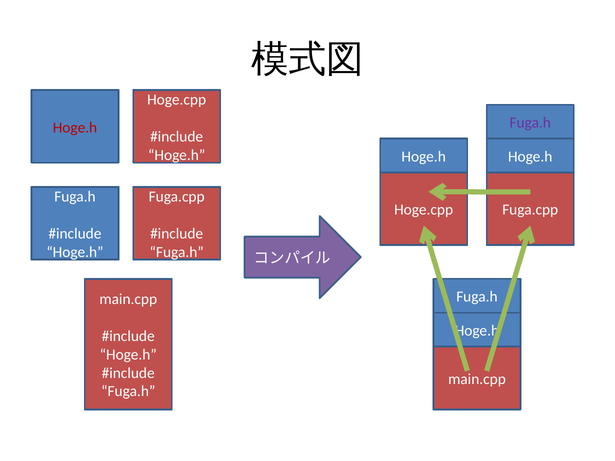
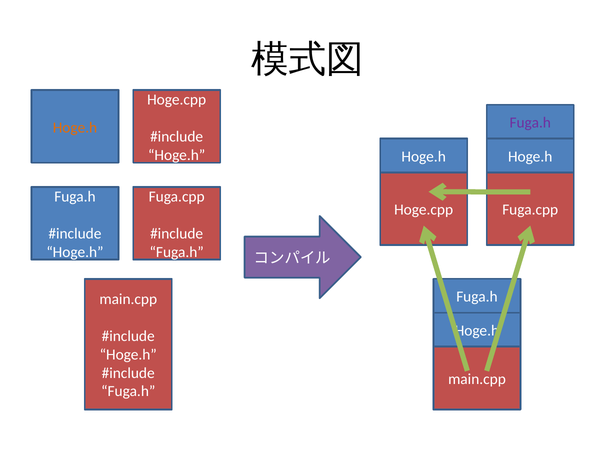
Hoge.h colour: red -> orange (75, 128)
